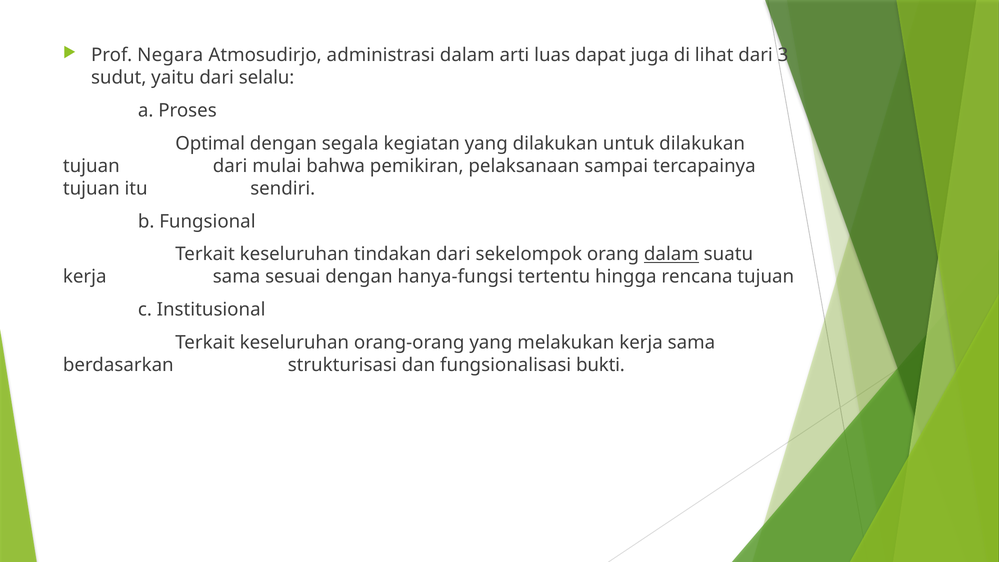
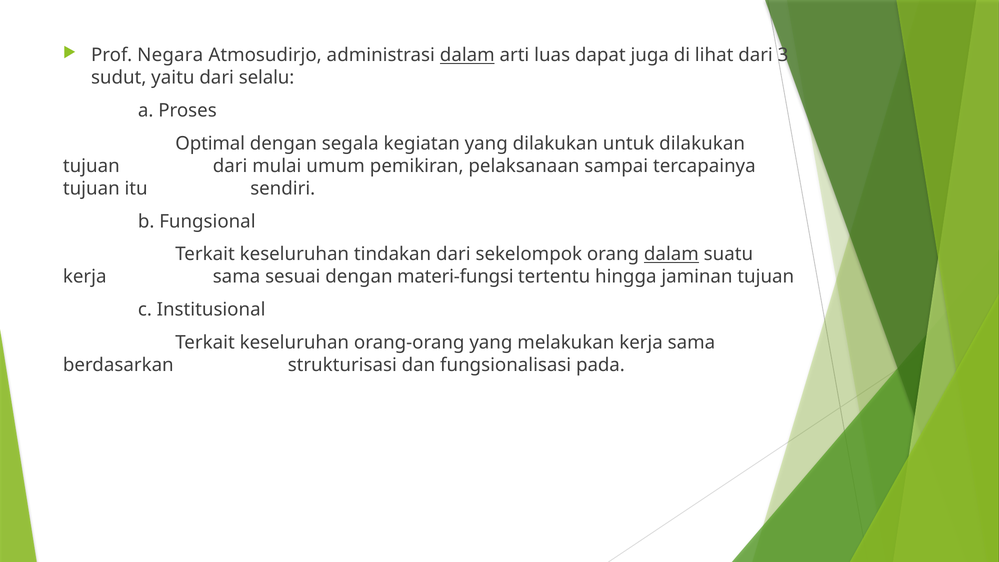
dalam underline: none -> present (467, 55)
bahwa: bahwa -> umum (336, 166)
hanya-fungsi: hanya-fungsi -> materi-fungsi (455, 277)
rencana: rencana -> jaminan (697, 277)
bukti: bukti -> pada (600, 365)
